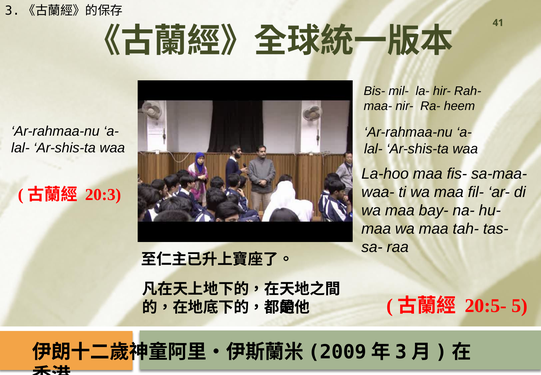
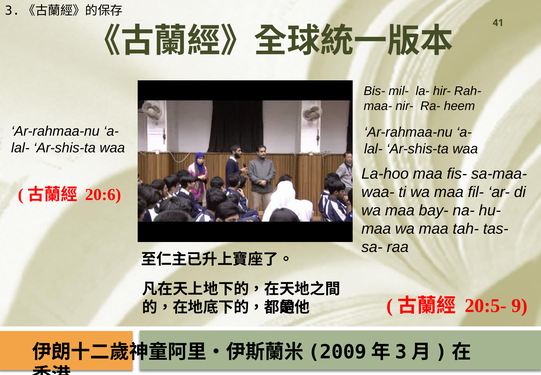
20:3: 20:3 -> 20:6 (103, 195)
5: 5 -> 9 (520, 306)
